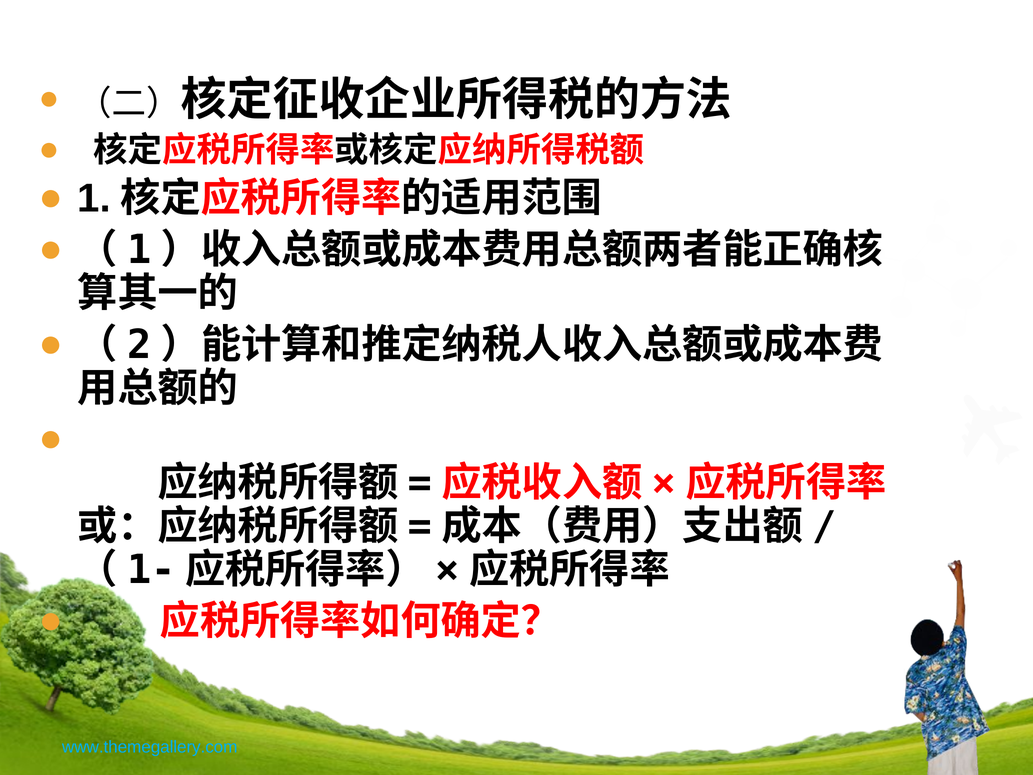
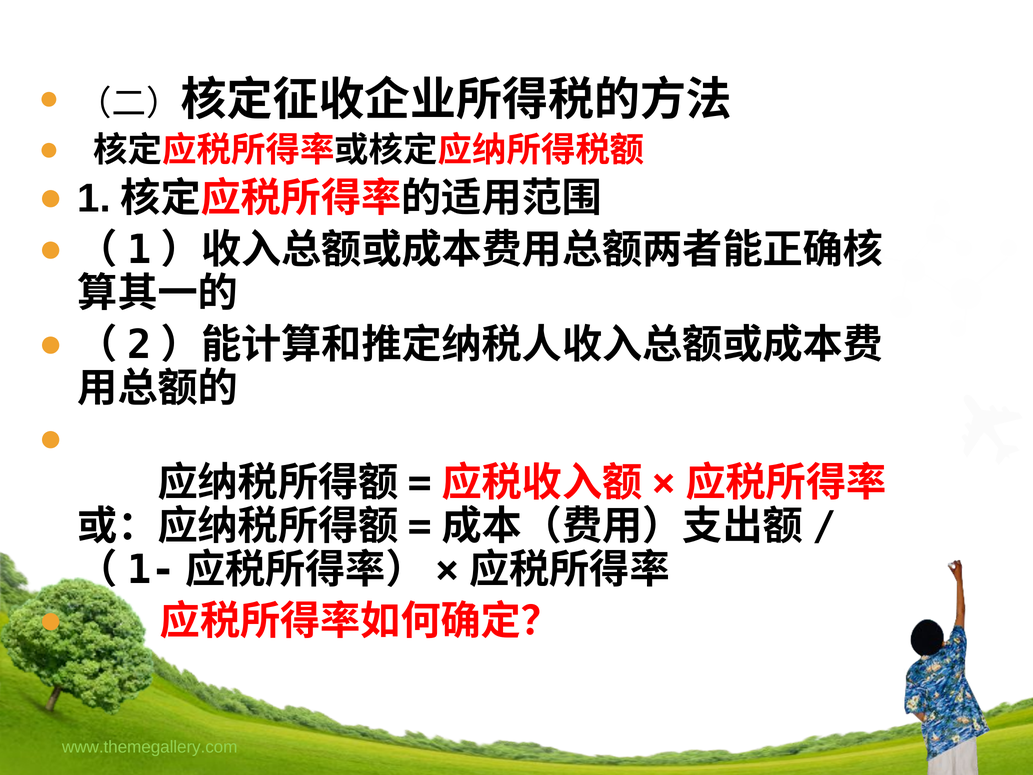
www.themegallery.com colour: light blue -> light green (150, 747)
